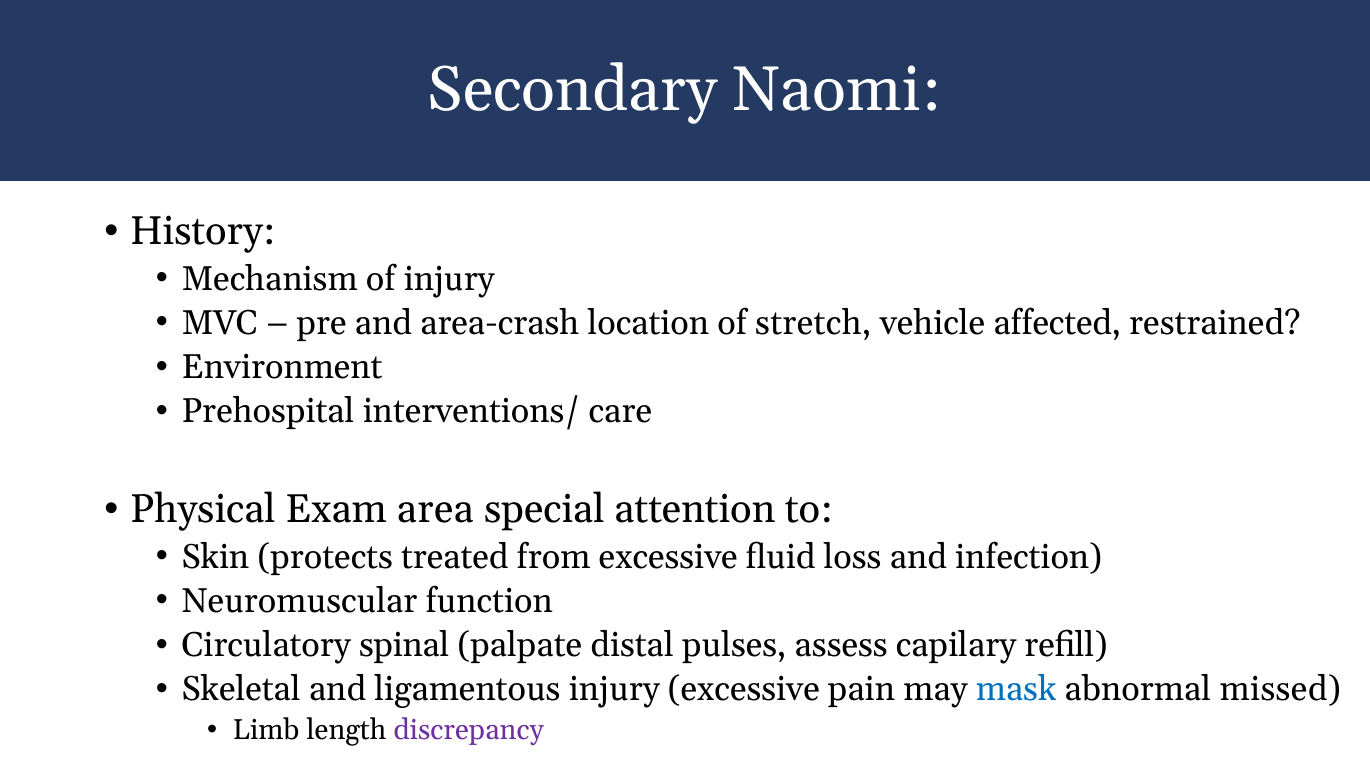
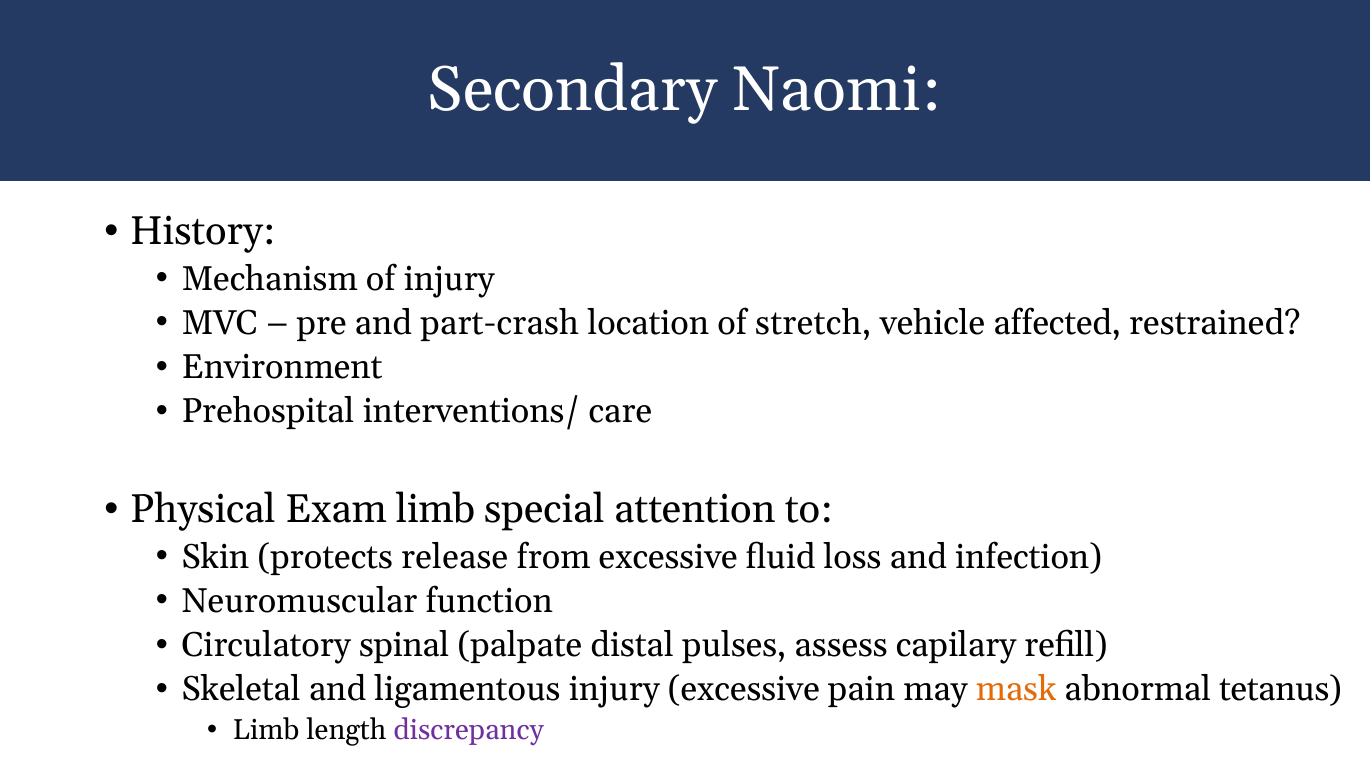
area-crash: area-crash -> part-crash (500, 323)
Exam area: area -> limb (436, 509)
treated: treated -> release (455, 557)
mask colour: blue -> orange (1016, 689)
missed: missed -> tetanus (1281, 689)
